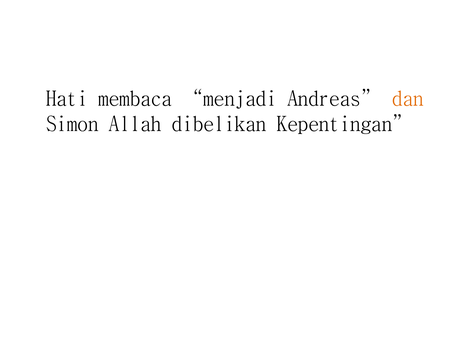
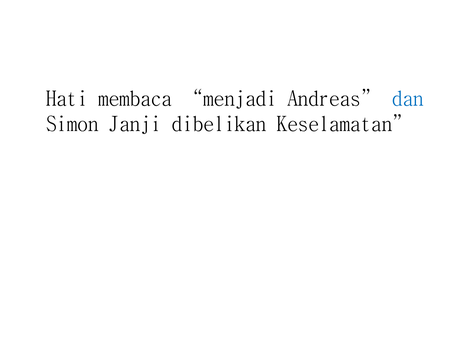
dan colour: orange -> blue (408, 99)
Allah: Allah -> Janji (135, 124)
Kepentingan: Kepentingan -> Keselamatan (345, 124)
